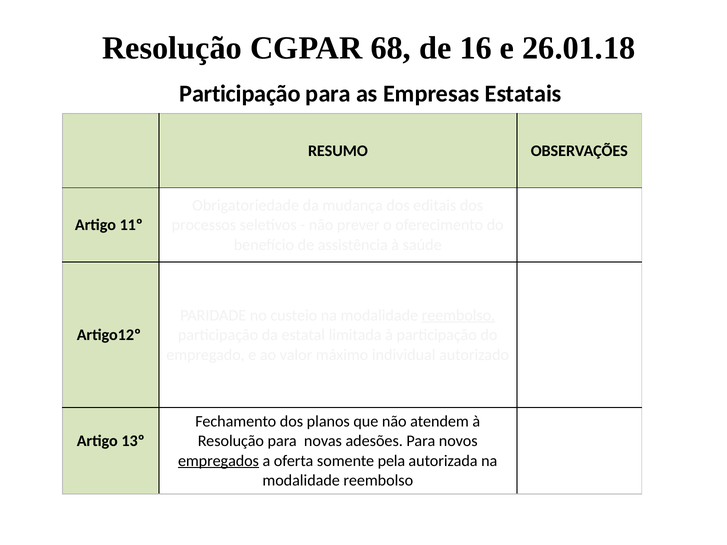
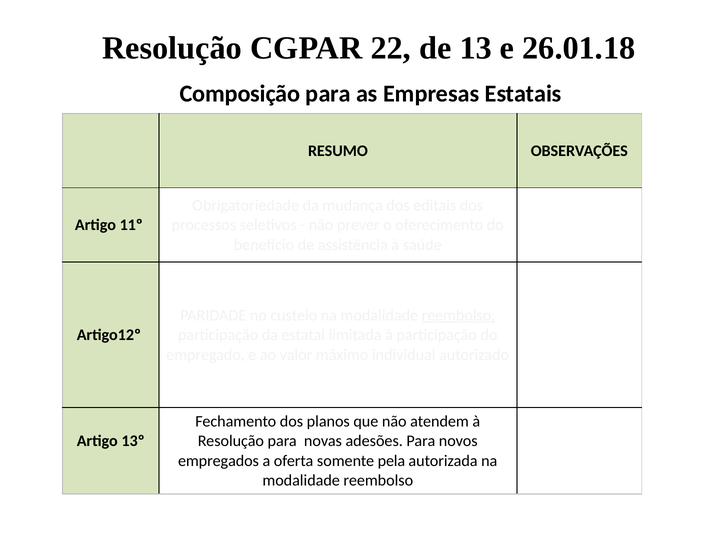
68: 68 -> 22 (391, 48)
16: 16 -> 13 (476, 48)
Participação: Participação -> Composição (240, 94)
empregados underline: present -> none (218, 461)
